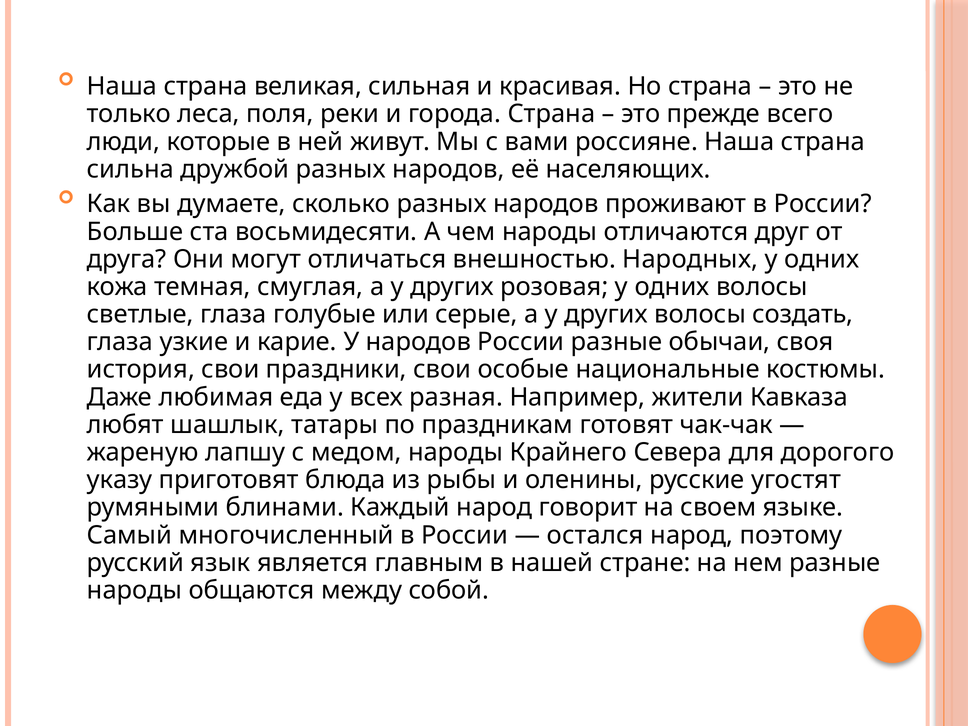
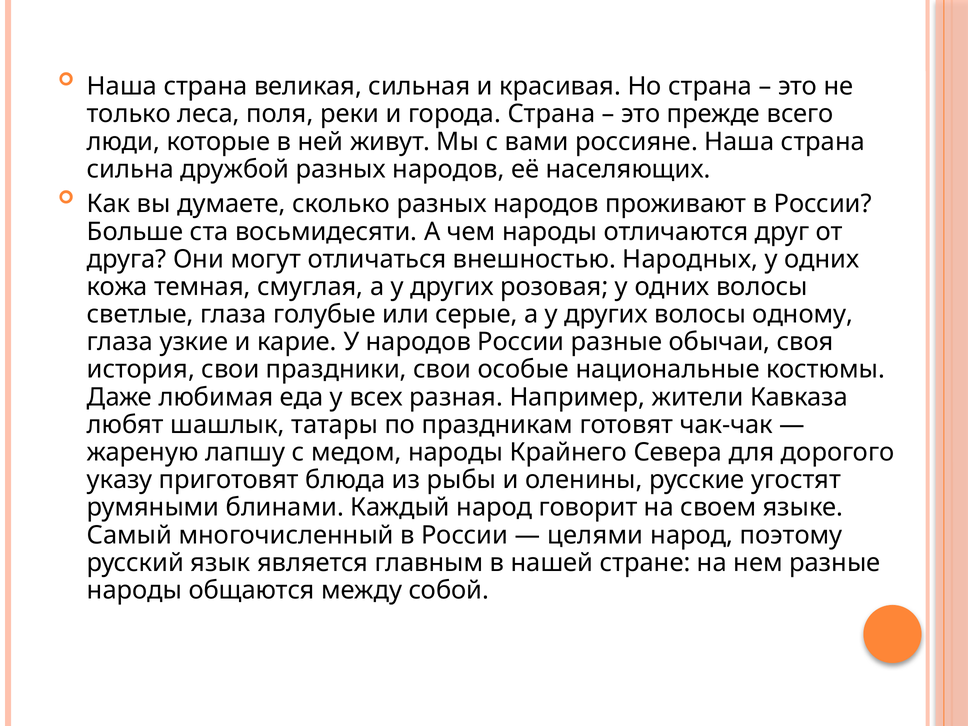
создать: создать -> одному (803, 314)
остался: остался -> целями (595, 535)
